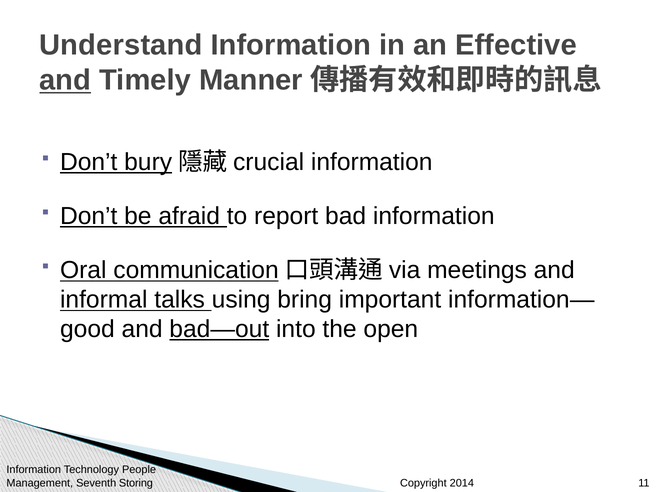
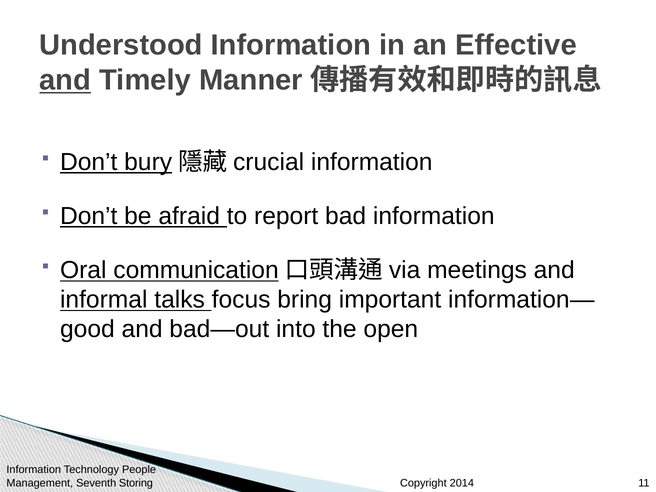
Understand: Understand -> Understood (121, 45)
using: using -> focus (241, 300)
bad—out underline: present -> none (219, 329)
